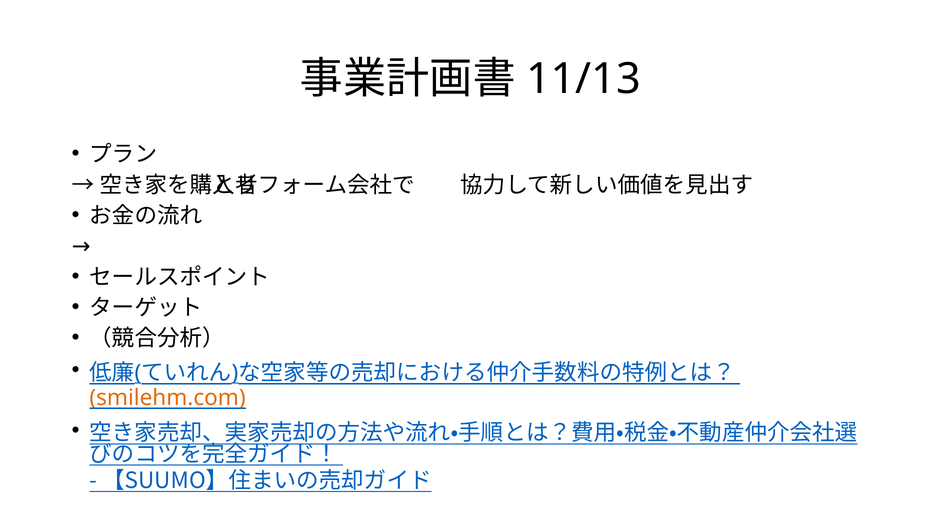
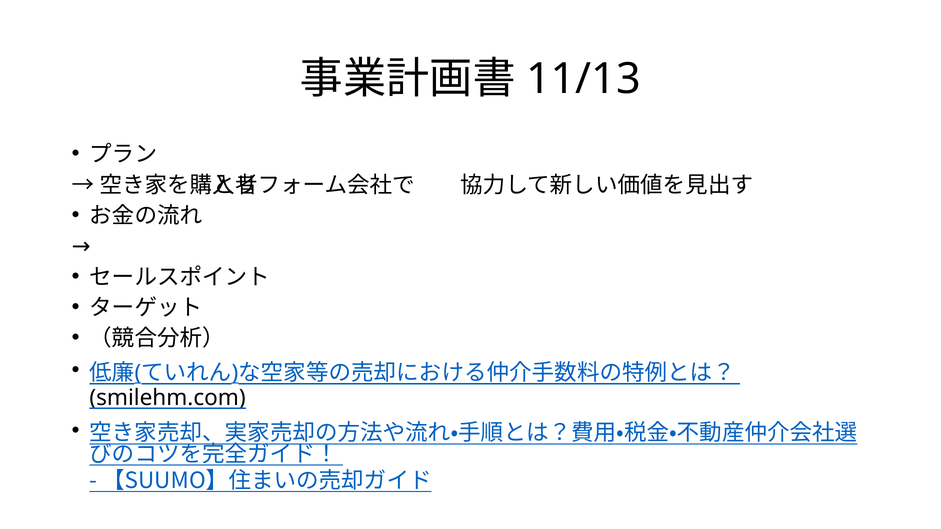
smilehm.com colour: orange -> black (168, 398)
